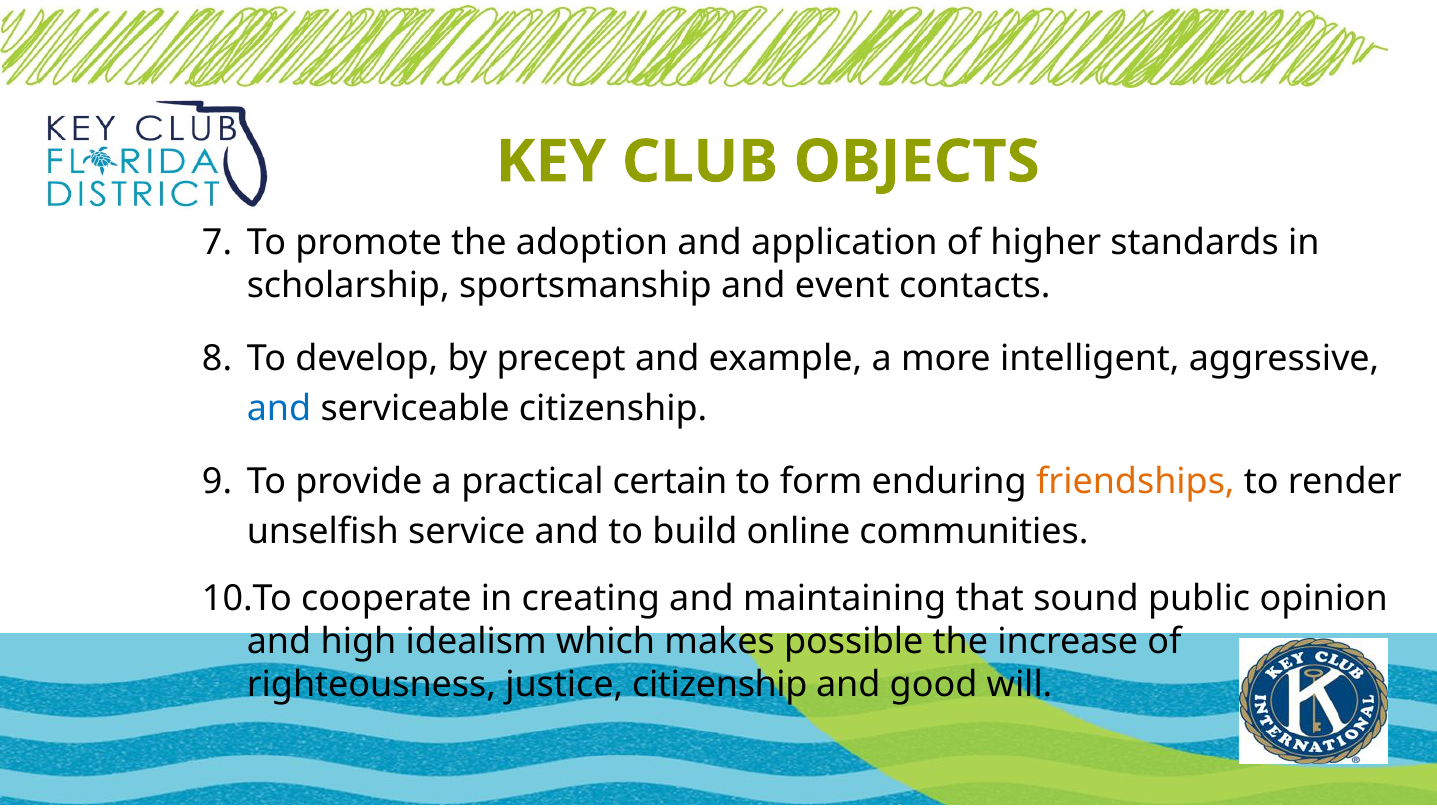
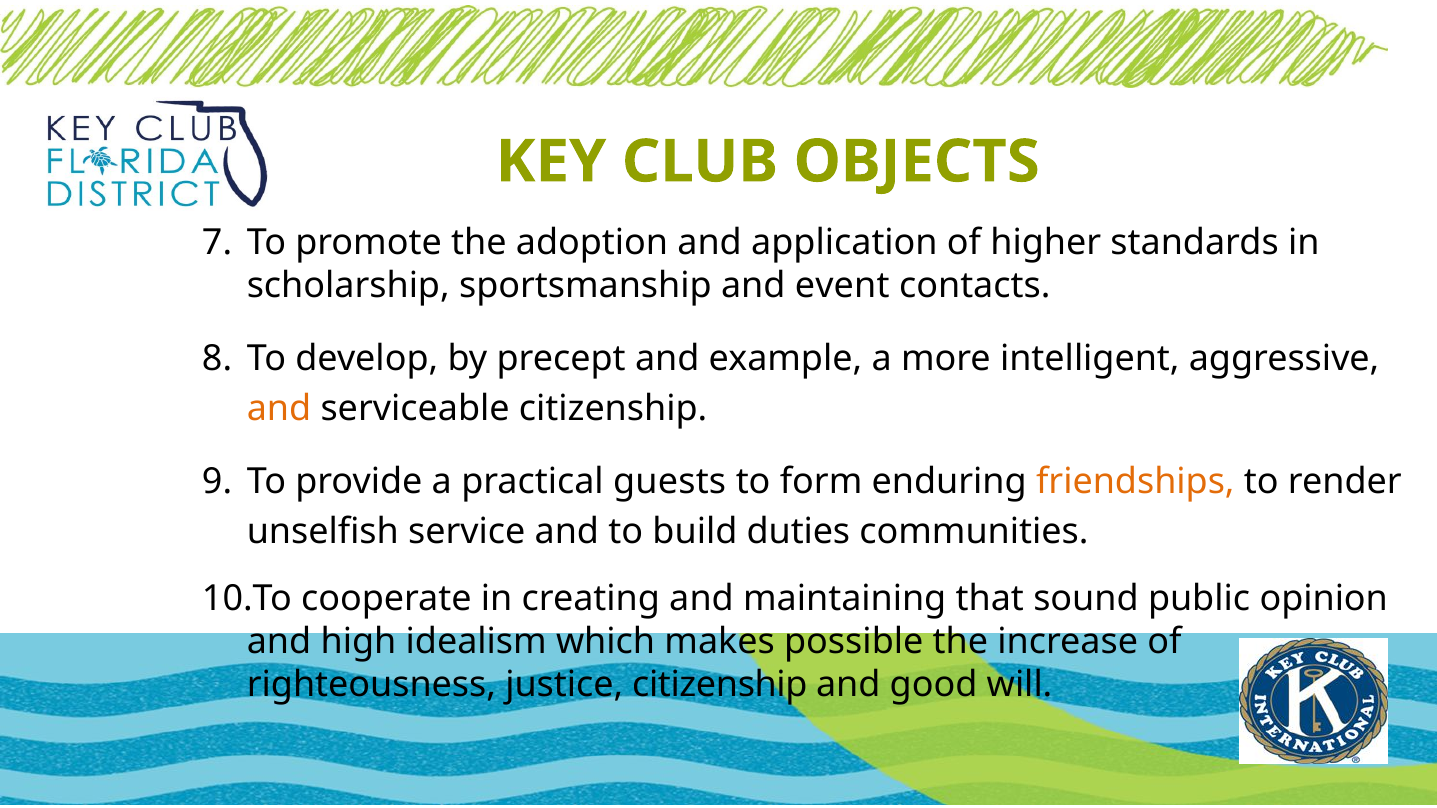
and colour: blue -> orange (279, 409)
certain: certain -> guests (670, 482)
online: online -> duties (798, 532)
